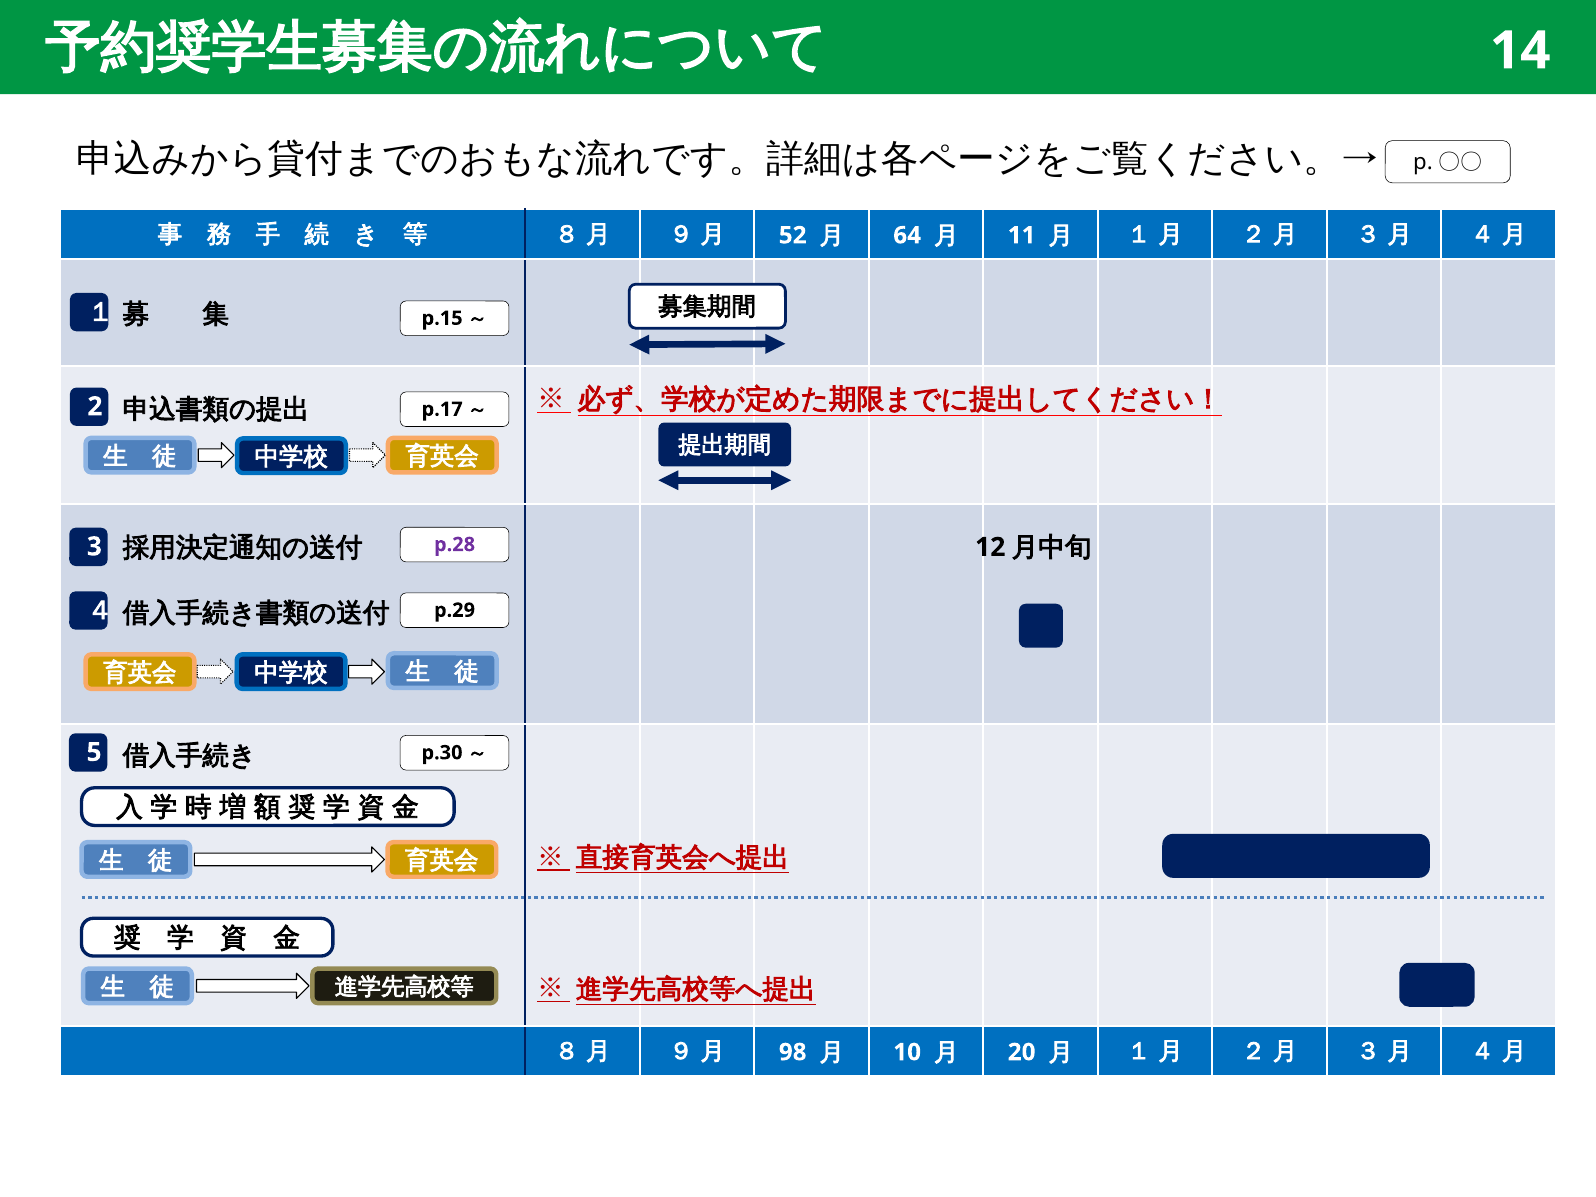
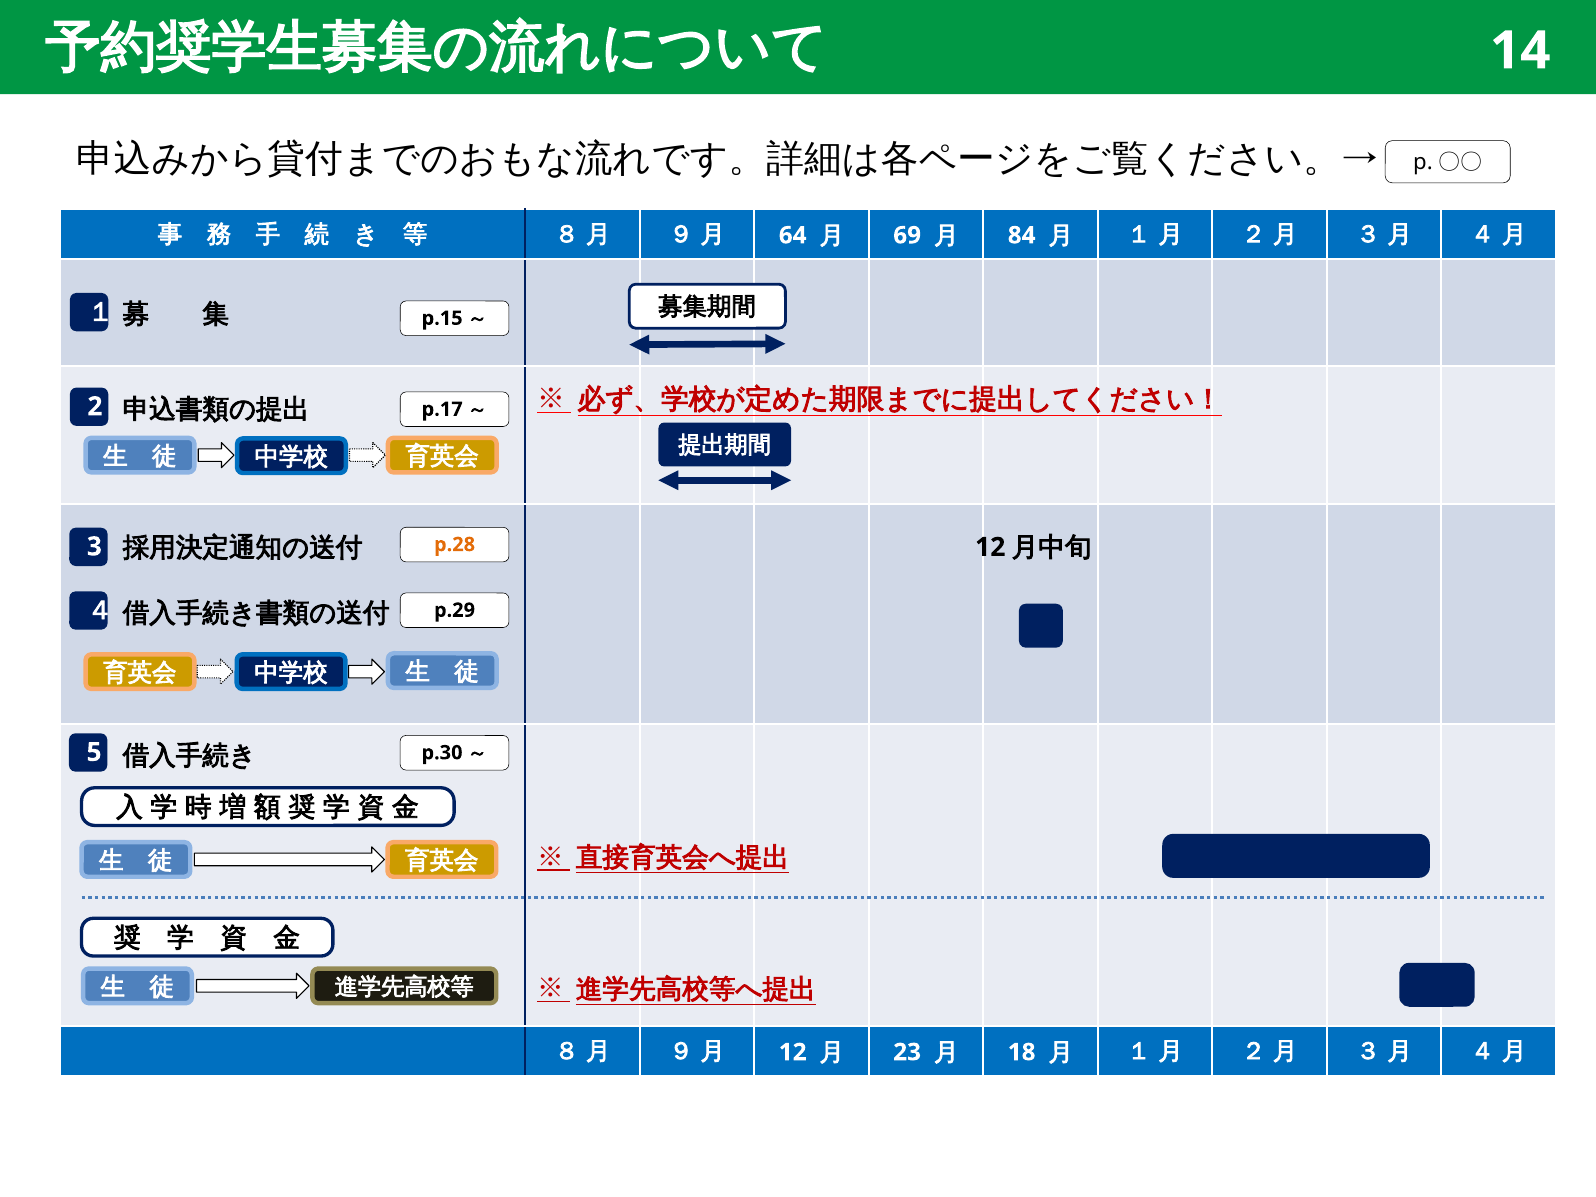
52: 52 -> 64 (793, 235)
64: 64 -> 69 (907, 235)
11: 11 -> 84 (1022, 235)
p.28 colour: purple -> orange (455, 545)
98: 98 -> 12 (793, 1052)
10: 10 -> 23 (907, 1052)
20: 20 -> 18 (1022, 1052)
